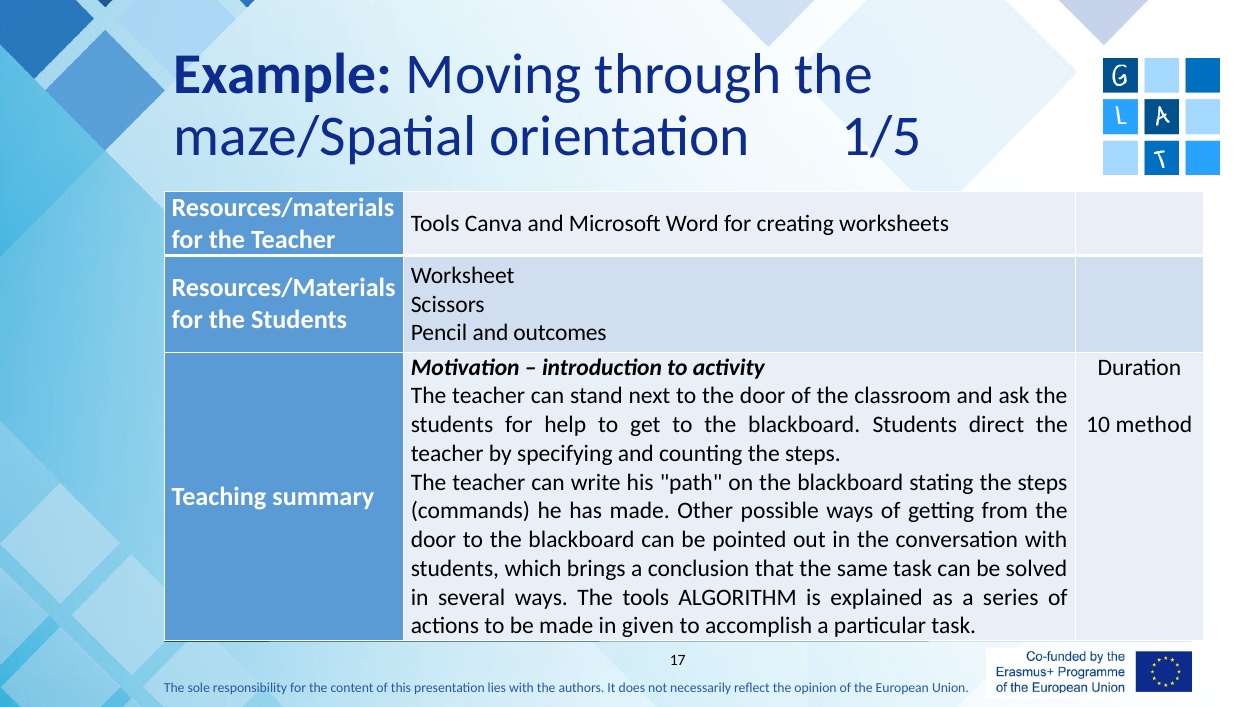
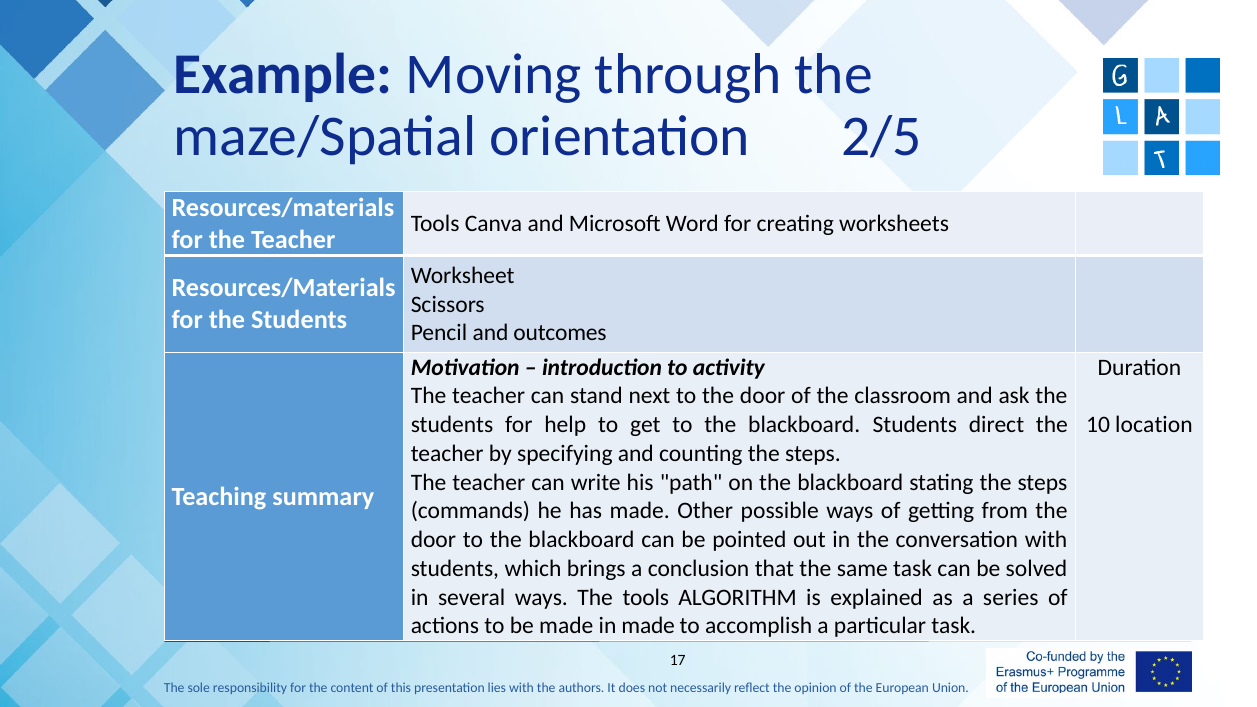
1/5: 1/5 -> 2/5 (881, 137)
method: method -> location (1154, 425)
in given: given -> made (648, 626)
